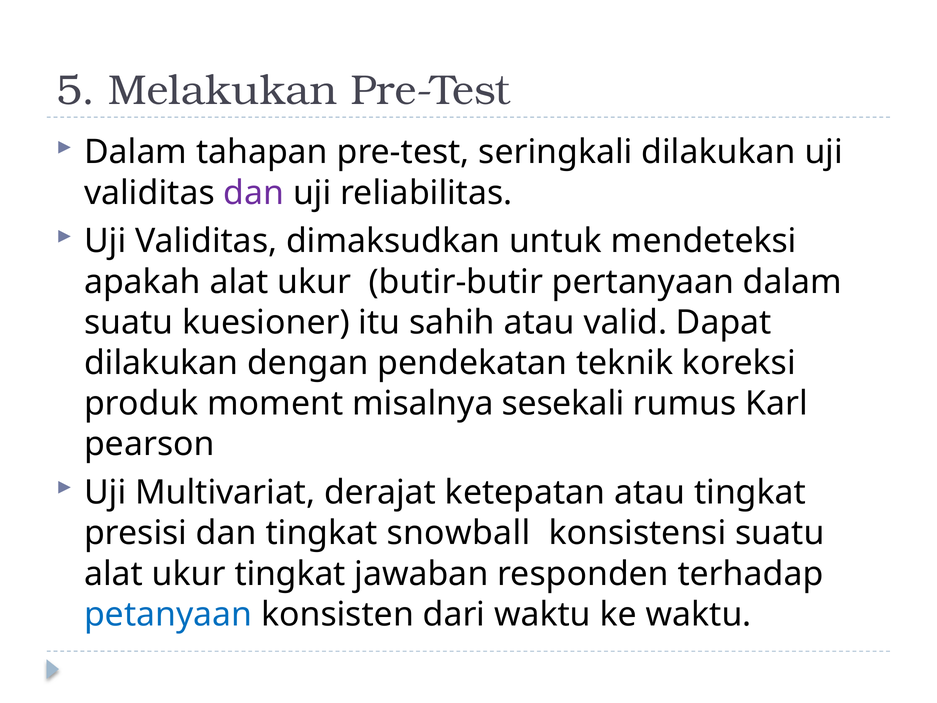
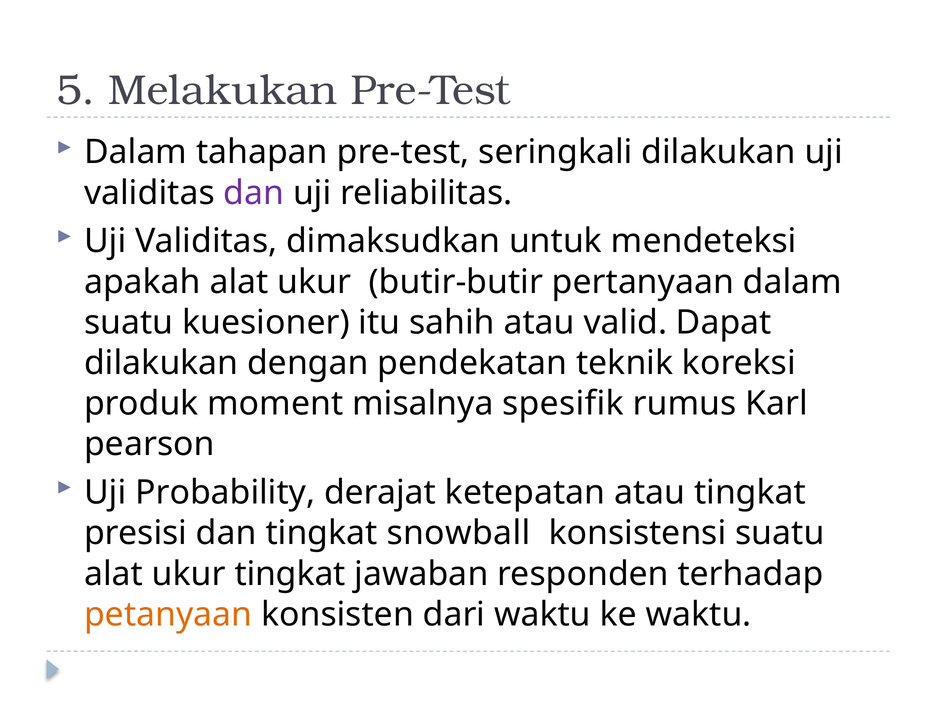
sesekali: sesekali -> spesifik (563, 404)
Multivariat: Multivariat -> Probability (225, 492)
petanyaan colour: blue -> orange (168, 614)
